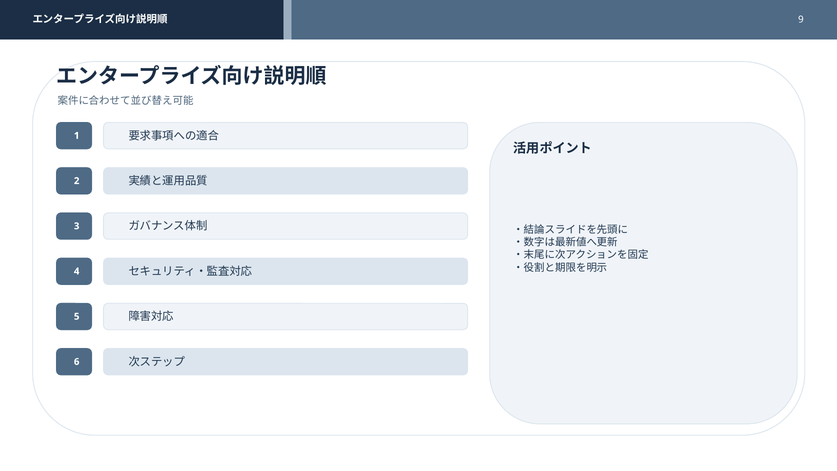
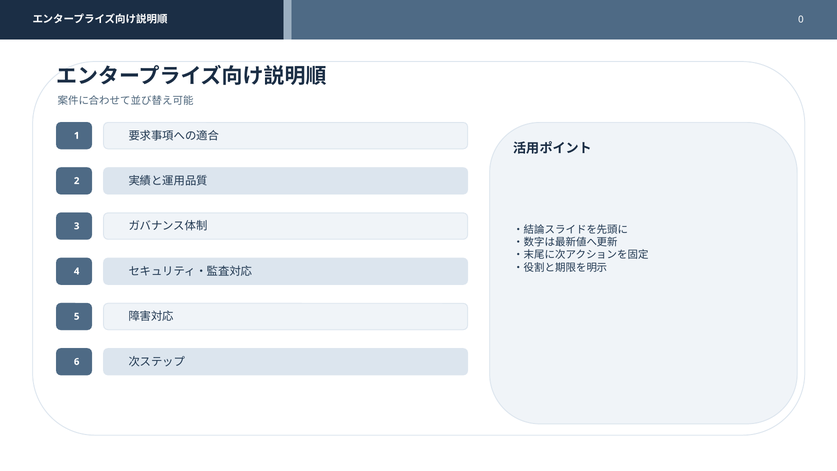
9: 9 -> 0 (801, 19)
